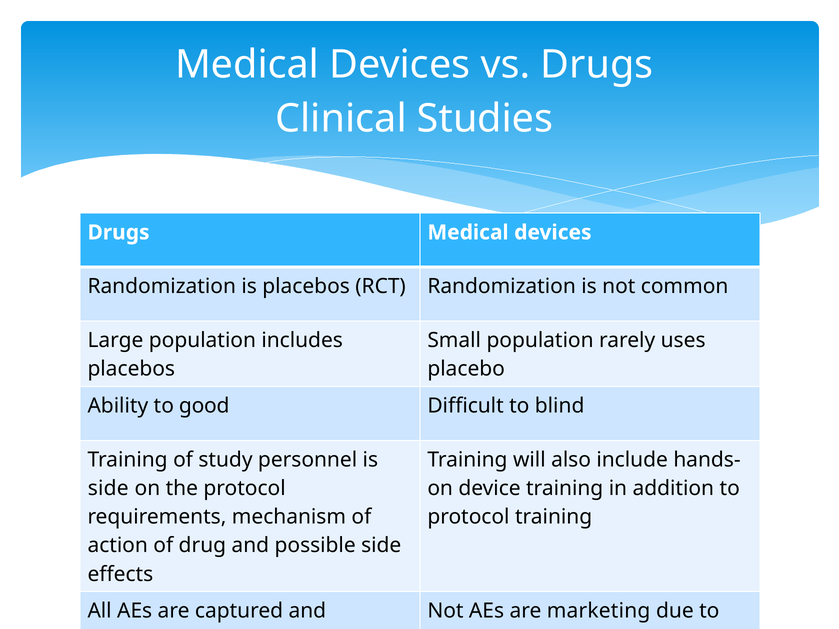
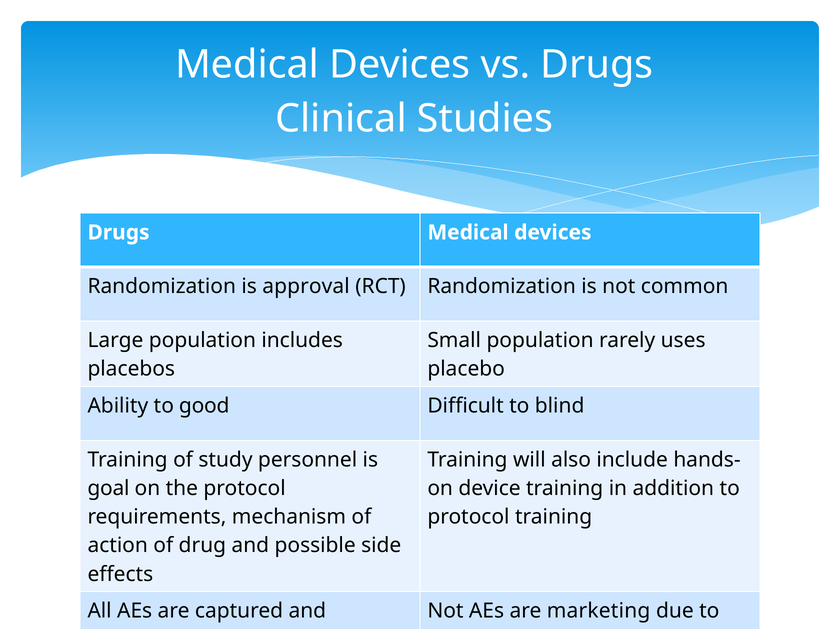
is placebos: placebos -> approval (306, 287)
side: side -> goal (108, 489)
